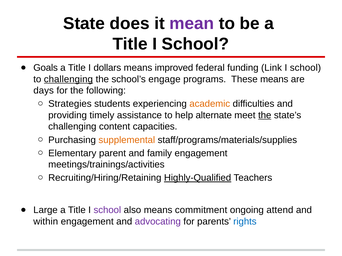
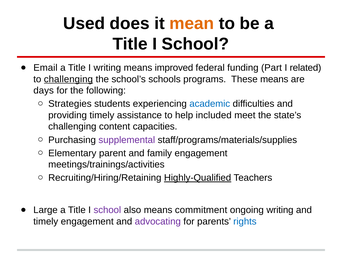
State: State -> Used (84, 23)
mean colour: purple -> orange (192, 23)
Goals: Goals -> Email (45, 68)
I dollars: dollars -> writing (107, 68)
Link: Link -> Part (272, 68)
school: school -> related (306, 68)
engage: engage -> schools (165, 79)
academic colour: orange -> blue (210, 104)
alternate: alternate -> included (214, 115)
the underline: present -> none (265, 115)
supplemental colour: orange -> purple (127, 140)
ongoing attend: attend -> writing (280, 210)
within: within -> timely (46, 222)
